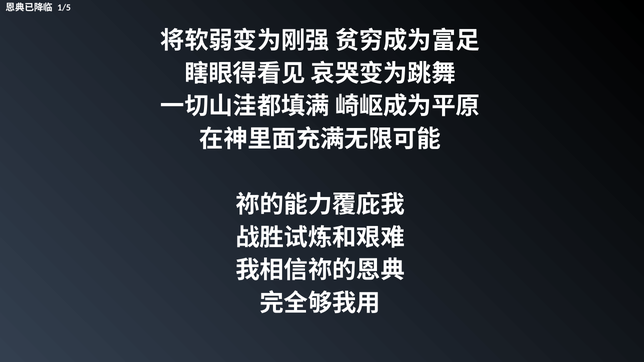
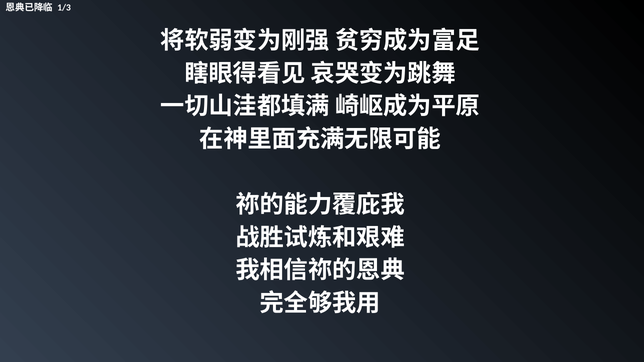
1/5: 1/5 -> 1/3 (64, 8)
